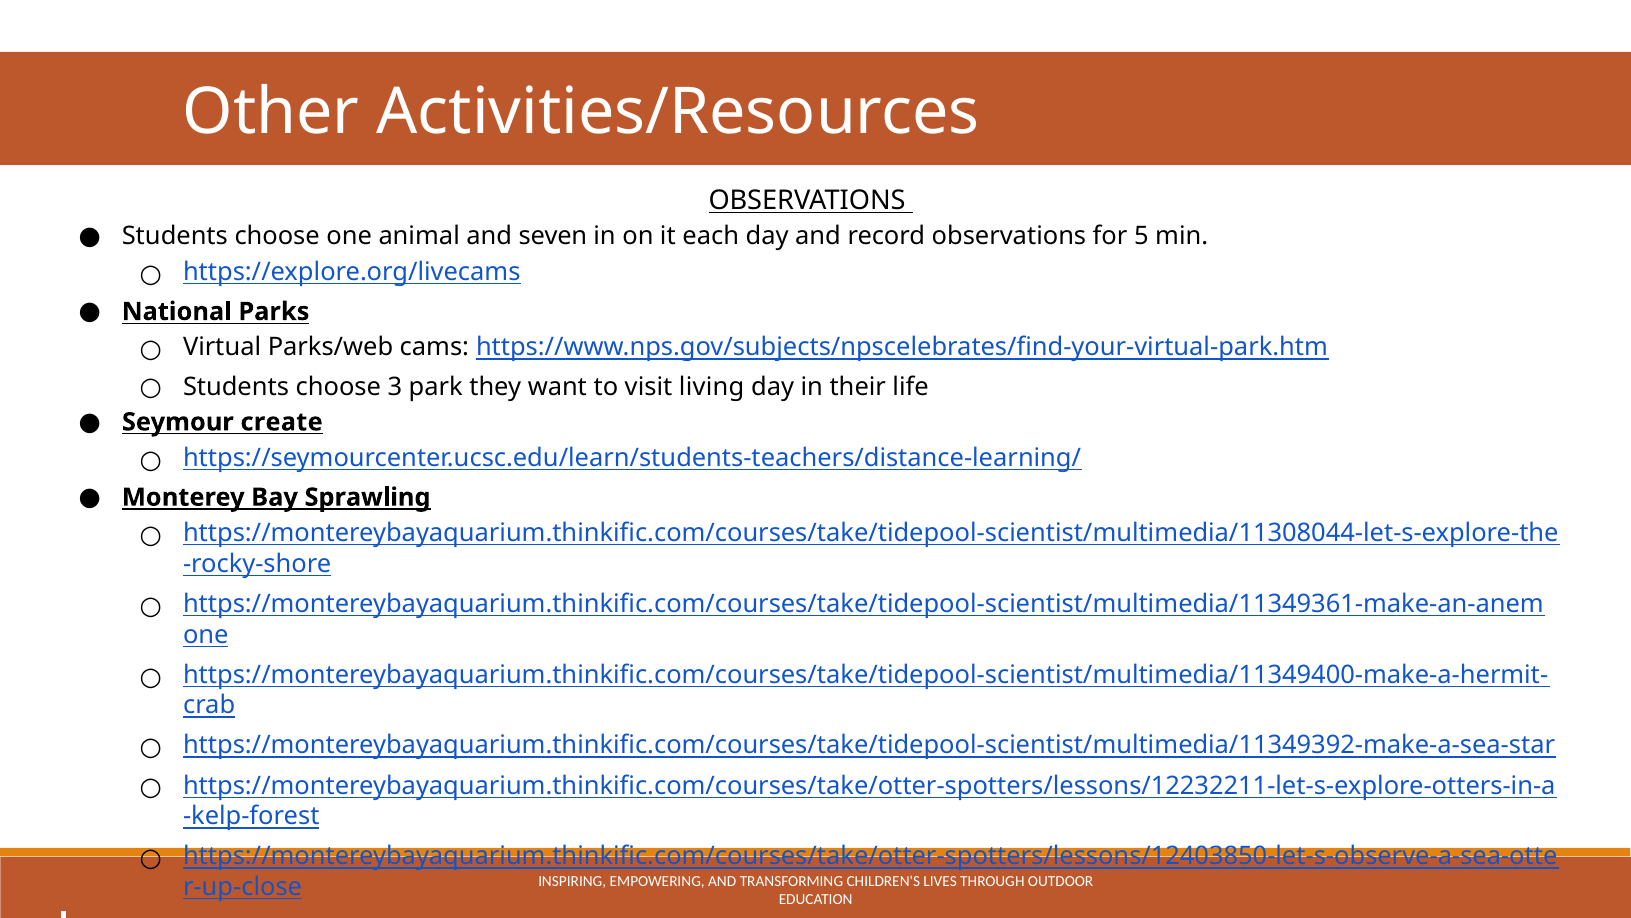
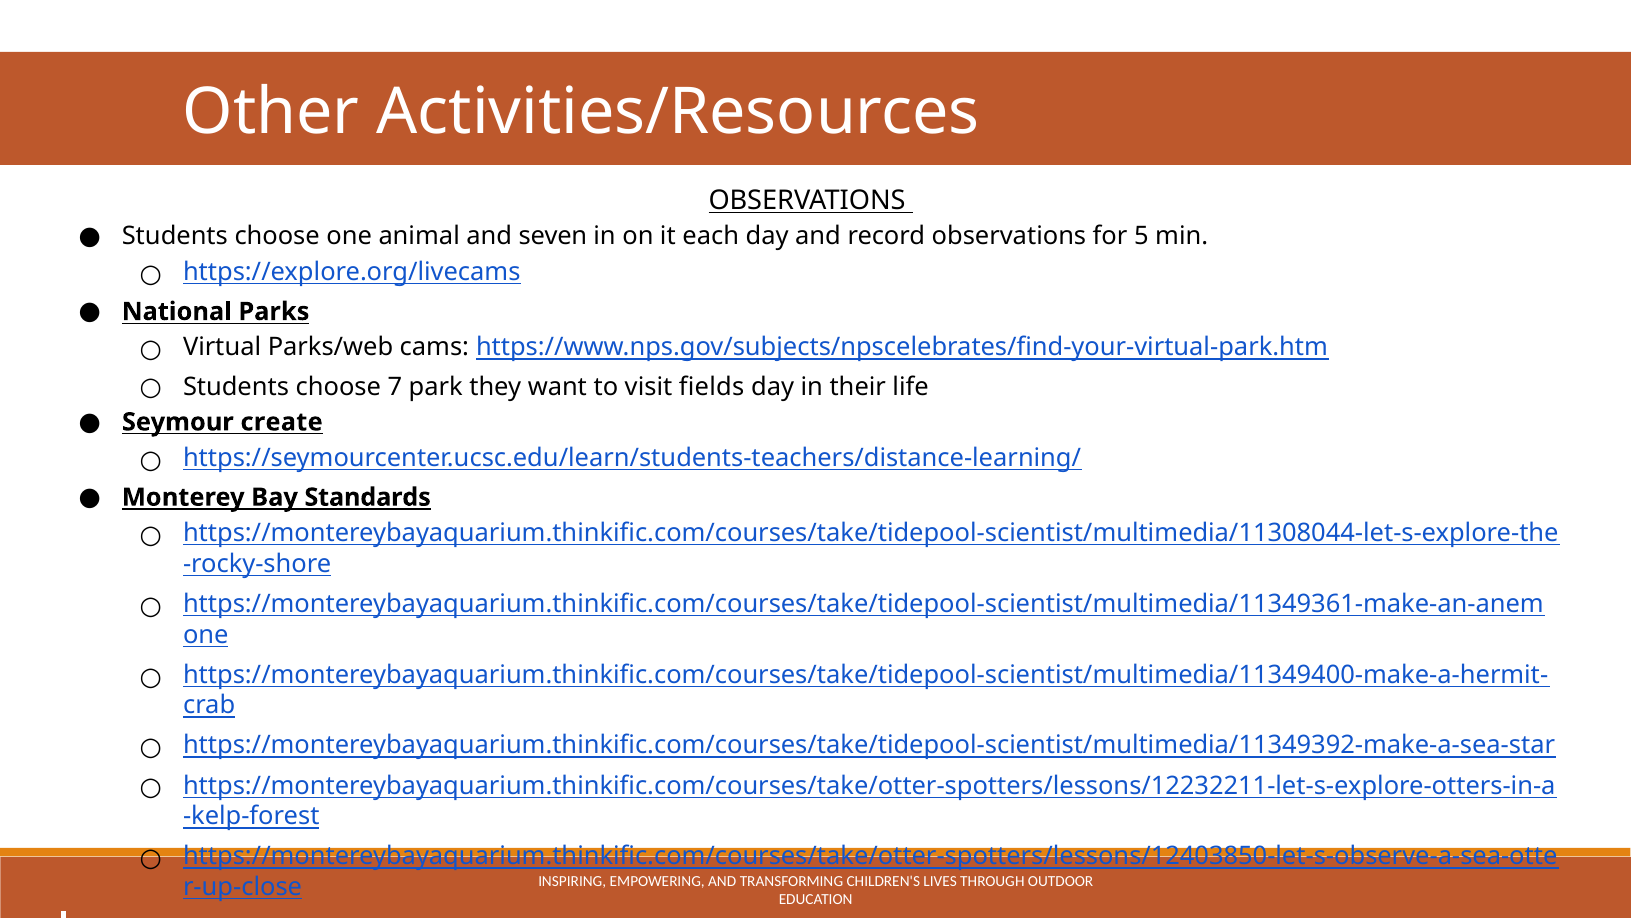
3: 3 -> 7 (395, 387)
living: living -> fields (712, 387)
Sprawling: Sprawling -> Standards (368, 497)
